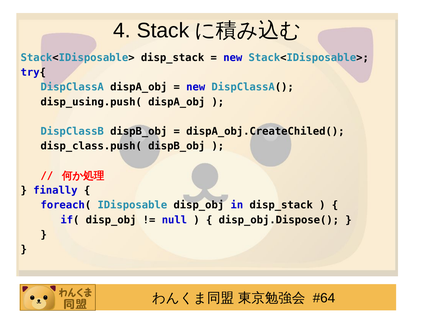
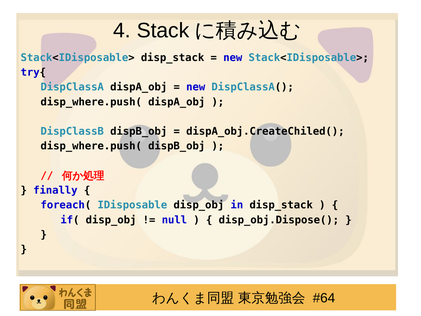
disp_using.push(: disp_using.push( -> disp_where.push( (91, 102)
disp_class.push(: disp_class.push( -> disp_where.push( (91, 146)
